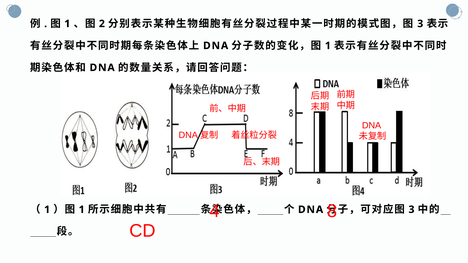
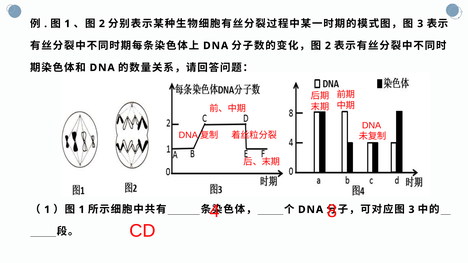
1: 1 -> 2 (328, 46)
